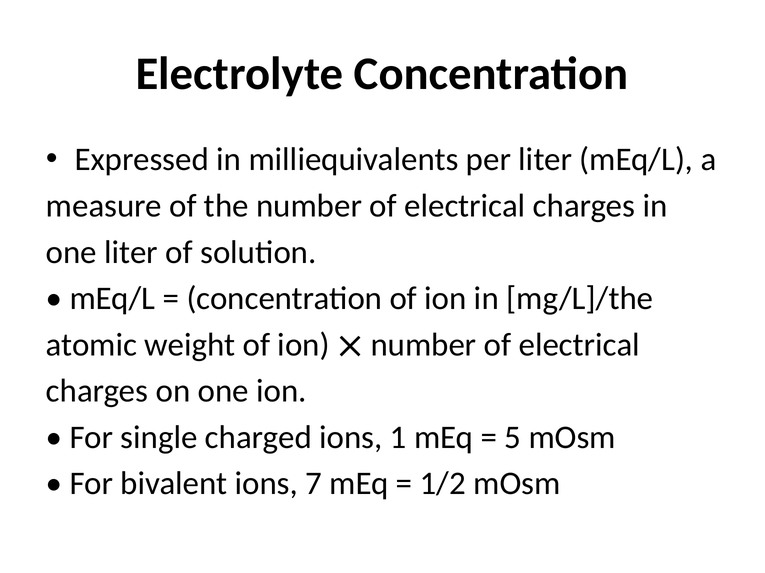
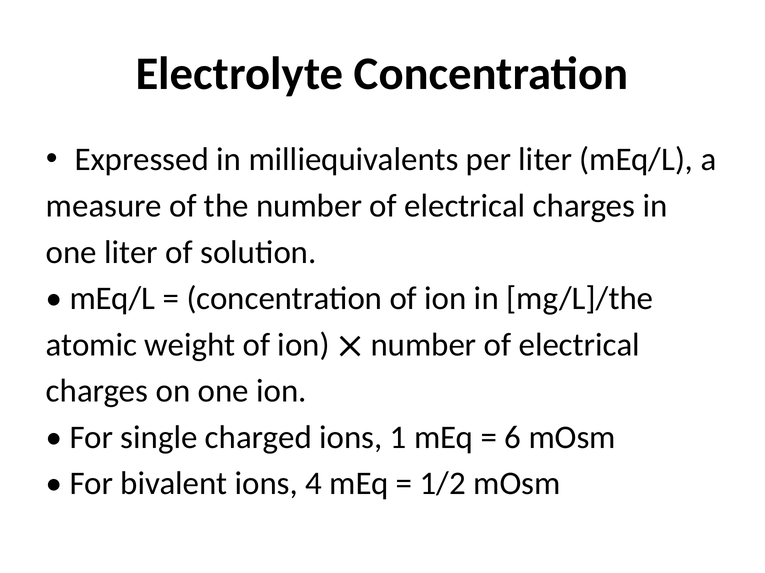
5: 5 -> 6 (513, 438)
7: 7 -> 4 (314, 484)
